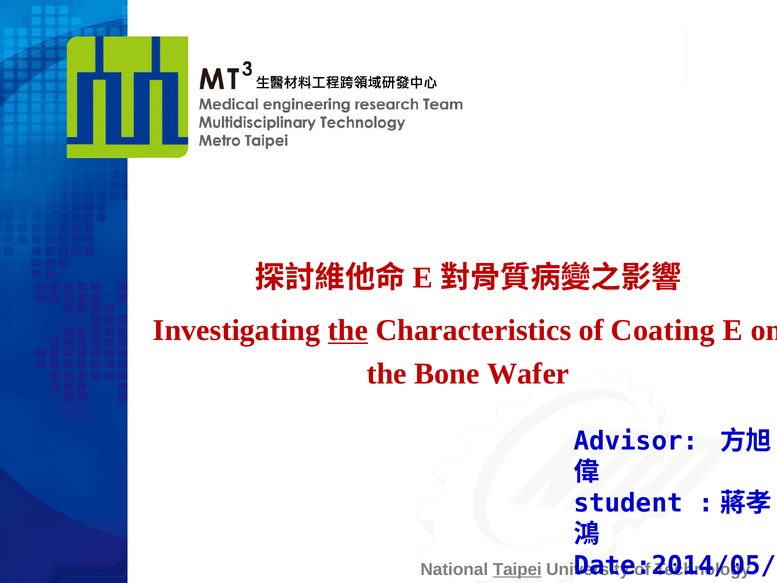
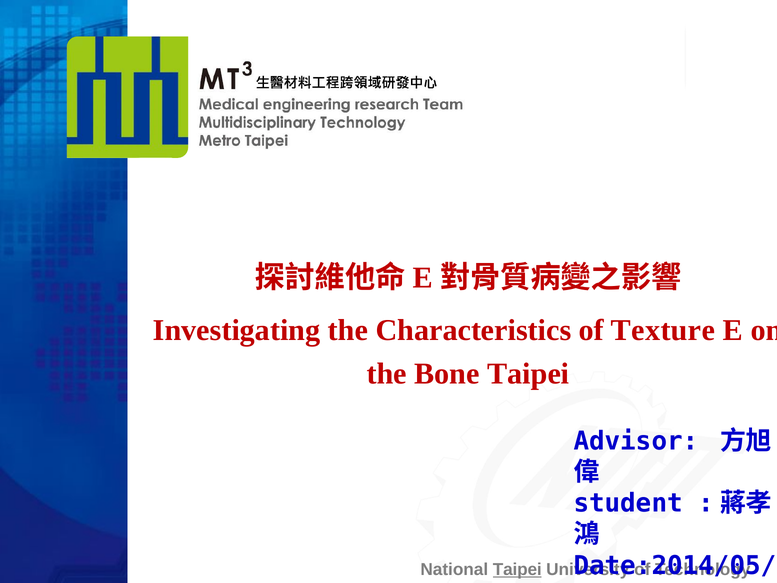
the underline: present -> none (348, 330)
Coating: Coating -> Texture (663, 330)
Bone Wafer: Wafer -> Taipei (528, 374)
